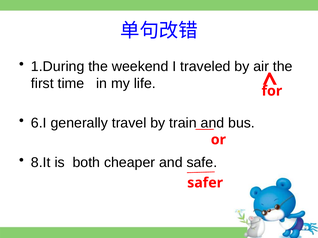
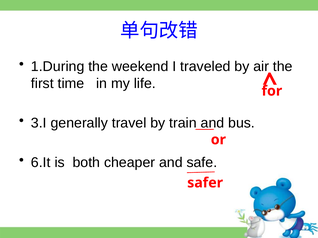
6.I: 6.I -> 3.I (39, 123)
8.It: 8.It -> 6.It (41, 163)
